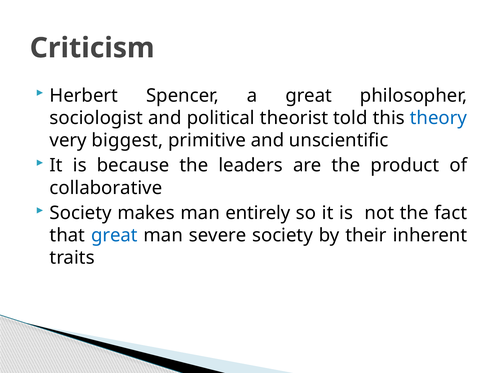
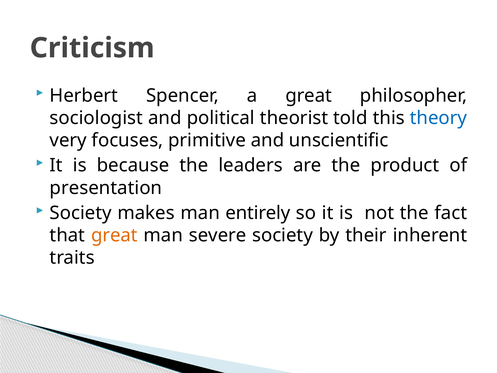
biggest: biggest -> focuses (127, 140)
collaborative: collaborative -> presentation (106, 188)
great colour: blue -> orange (114, 235)
